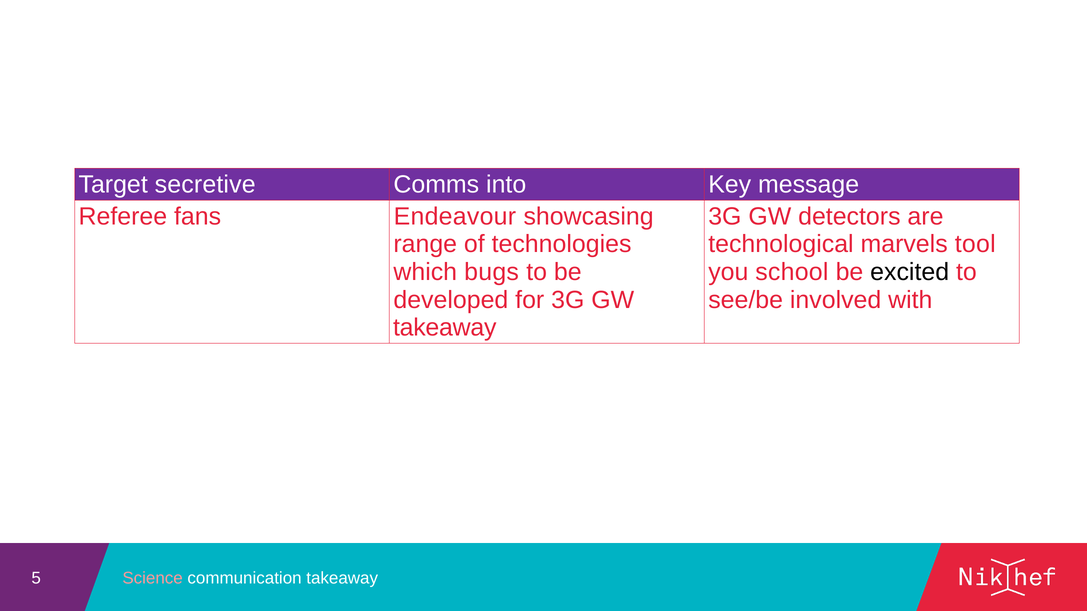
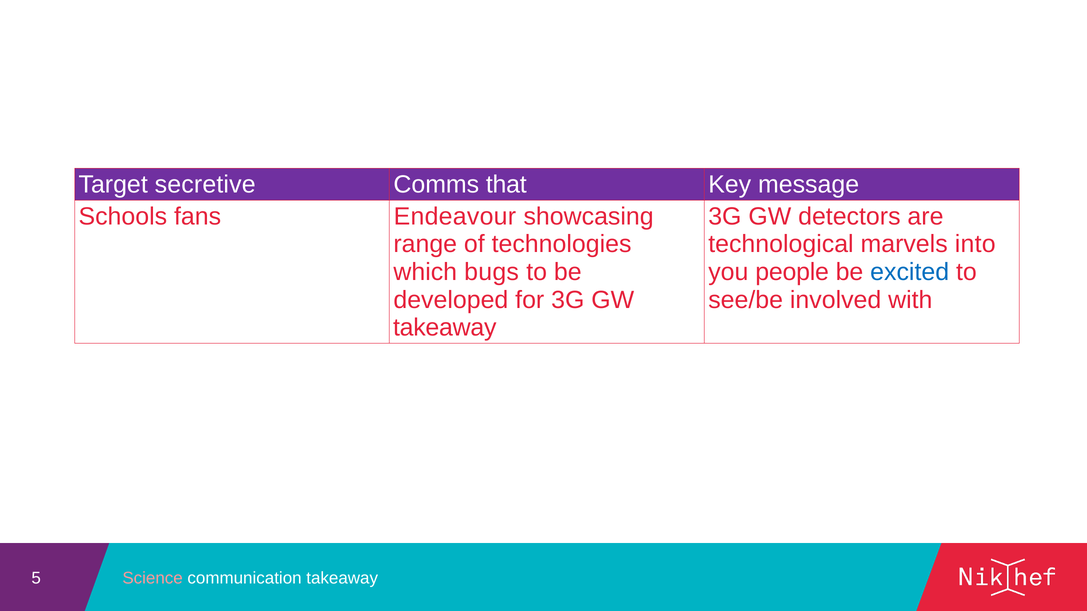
into: into -> that (506, 185)
Referee: Referee -> Schools (123, 217)
tool: tool -> into (975, 244)
school: school -> people (792, 272)
excited colour: black -> blue (910, 272)
